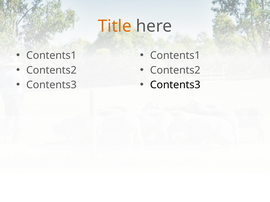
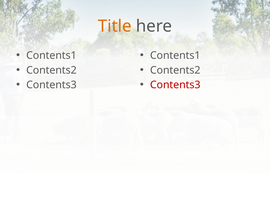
Contents3 colour: black -> red (175, 85)
